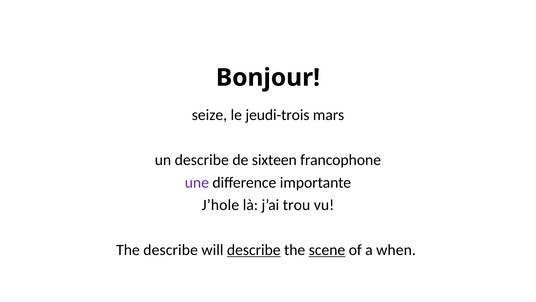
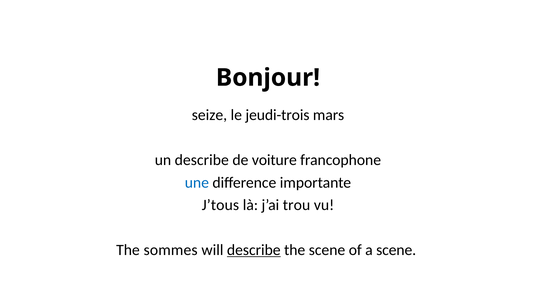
sixteen: sixteen -> voiture (274, 160)
une colour: purple -> blue (197, 182)
J’hole: J’hole -> J’tous (220, 205)
The describe: describe -> sommes (171, 250)
scene underline: present -> none (327, 250)
a when: when -> scene (396, 250)
